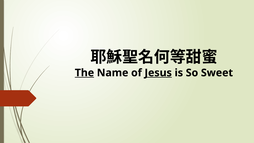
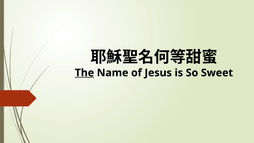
Jesus underline: present -> none (158, 73)
